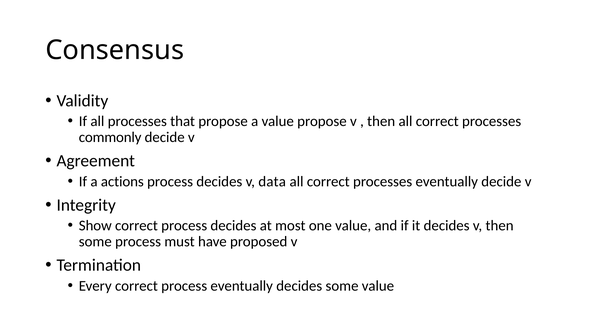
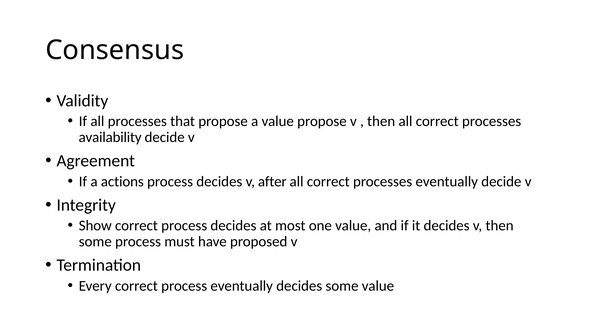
commonly: commonly -> availability (110, 137)
data: data -> after (272, 181)
